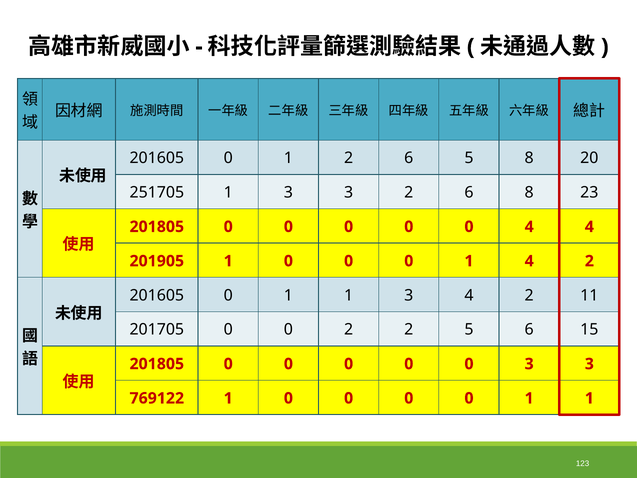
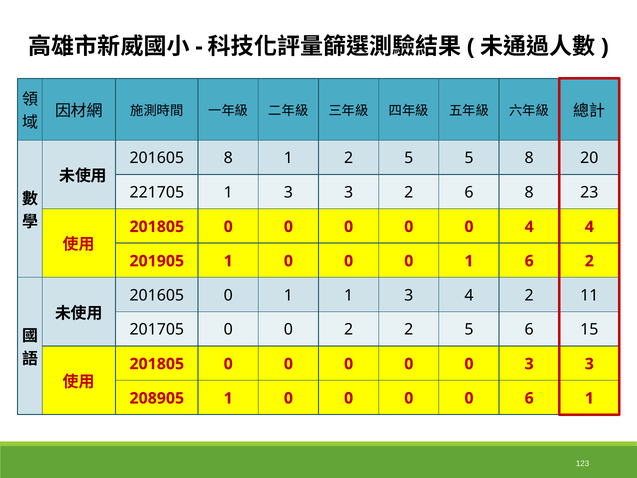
0: 0 -> 8 (228, 158)
1 2 6: 6 -> 5 (409, 158)
251705: 251705 -> 221705 (157, 192)
1 4: 4 -> 6 (529, 261)
769122: 769122 -> 208905 (157, 398)
1: 1 -> 6 (529, 398)
